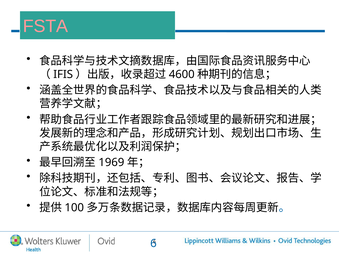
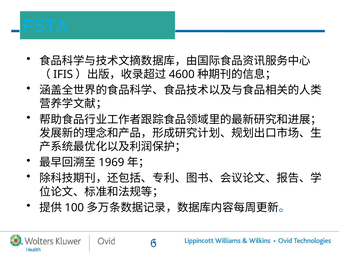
FSTA colour: pink -> light blue (45, 26)
